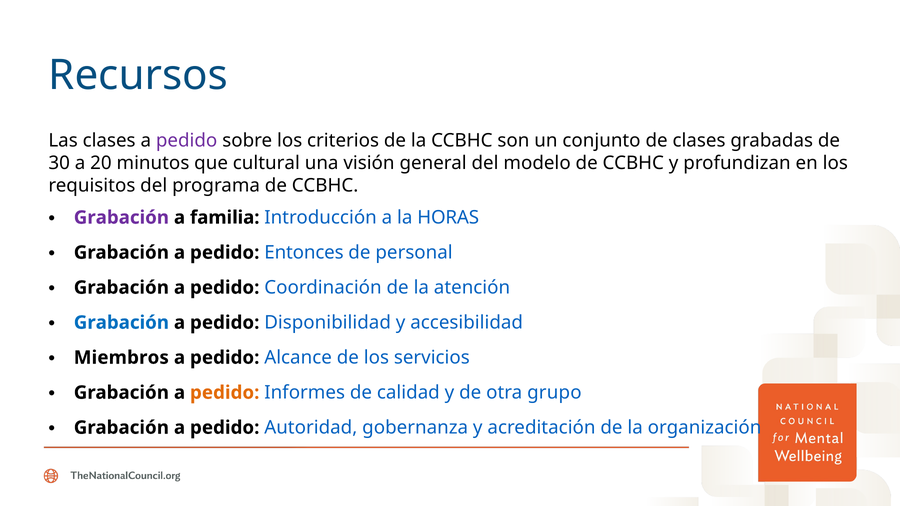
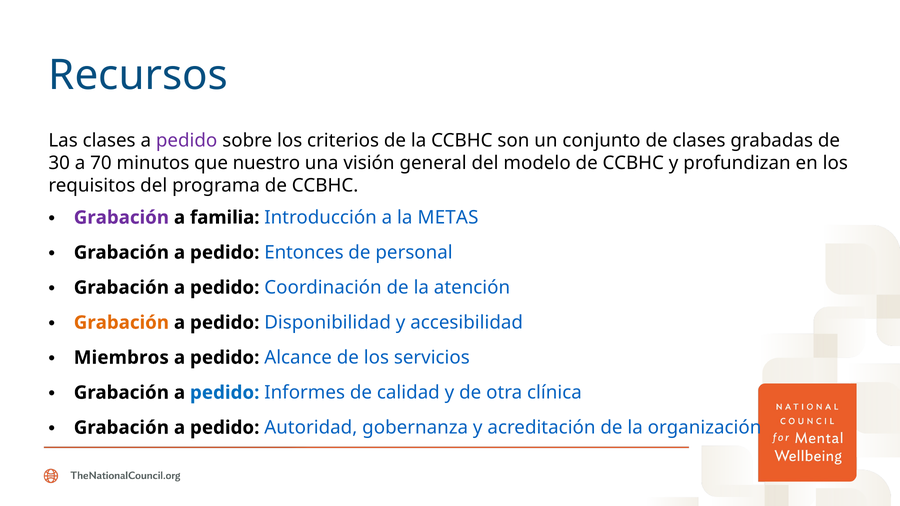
20: 20 -> 70 (101, 163)
cultural: cultural -> nuestro (266, 163)
HORAS: HORAS -> METAS (448, 218)
Grabación colour: blue -> orange (121, 323)
pedido colour: orange -> blue (225, 393)
grupo: grupo -> clínica (554, 393)
